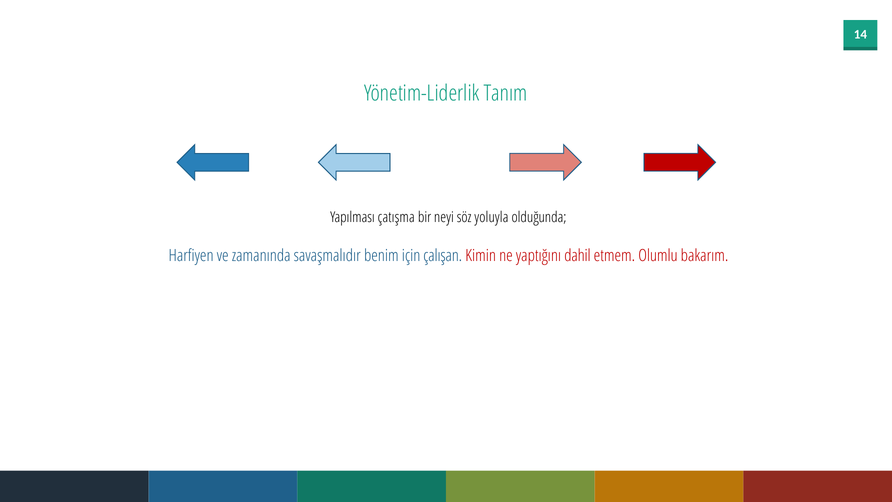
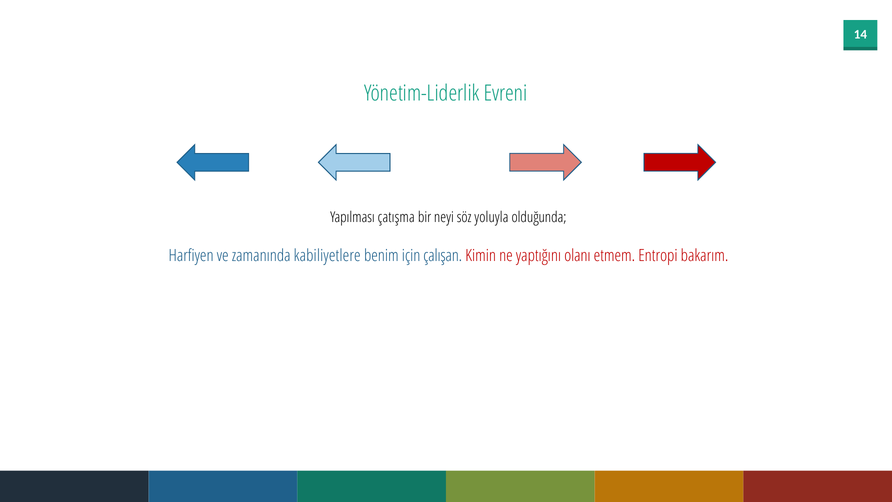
Tanım: Tanım -> Evreni (506, 93)
savaşmalıdır: savaşmalıdır -> kabiliyetlere (327, 256)
dahil: dahil -> olanı (577, 256)
Olumlu: Olumlu -> Entropi (658, 256)
